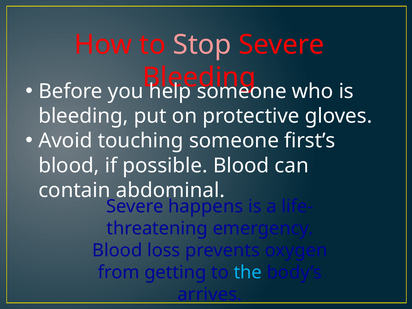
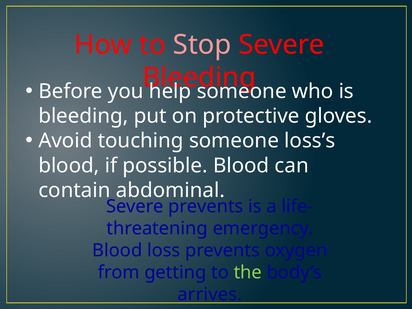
first’s: first’s -> loss’s (310, 141)
Severe happens: happens -> prevents (206, 207)
the colour: light blue -> light green (248, 272)
